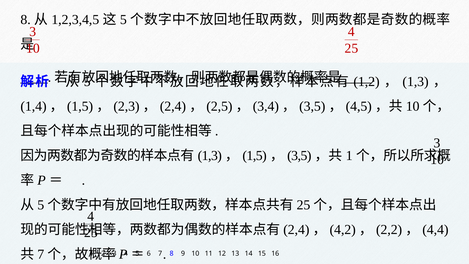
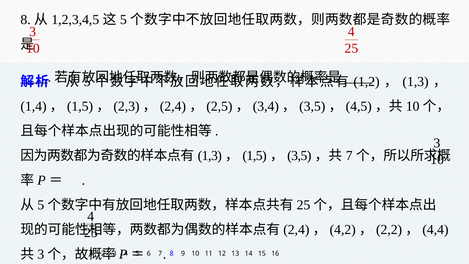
1: 1 -> 7 (349, 156)
7: 7 -> 3 (41, 254)
